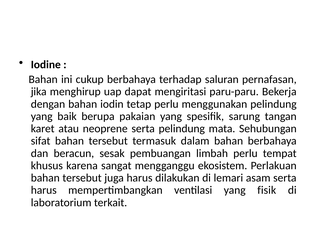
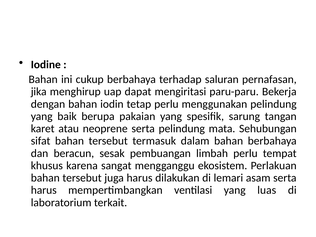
fisik: fisik -> luas (267, 190)
